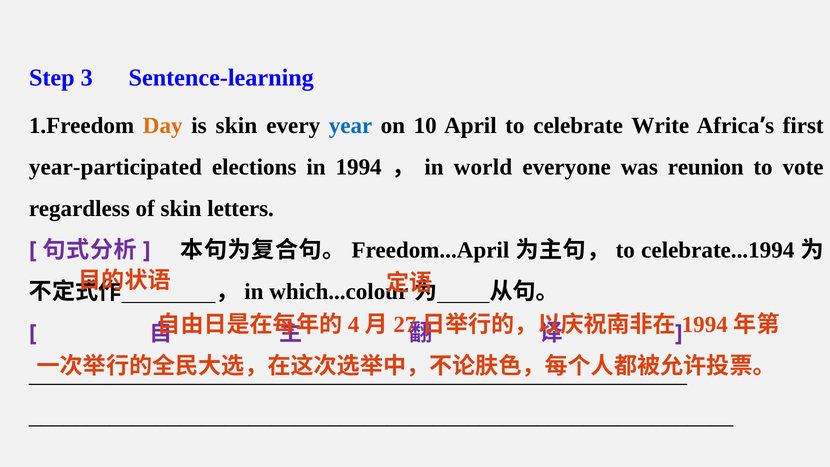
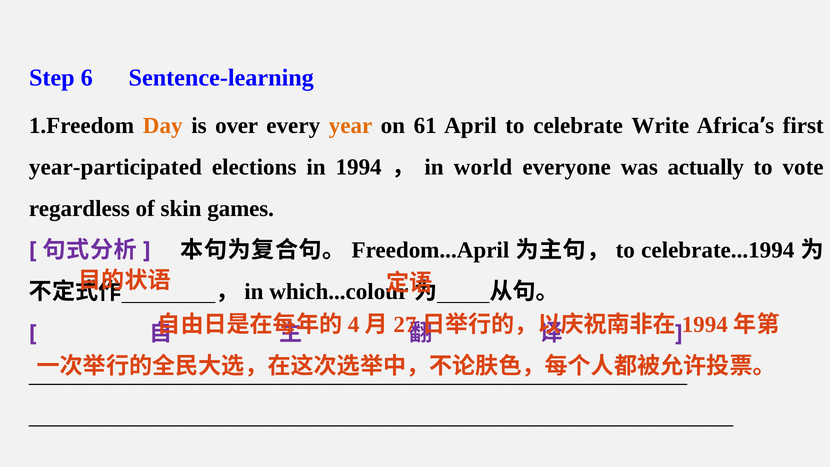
3: 3 -> 6 (87, 78)
is skin: skin -> over (237, 126)
year colour: blue -> orange (351, 126)
10: 10 -> 61 (425, 126)
reunion: reunion -> actually (706, 167)
letters: letters -> games (241, 209)
